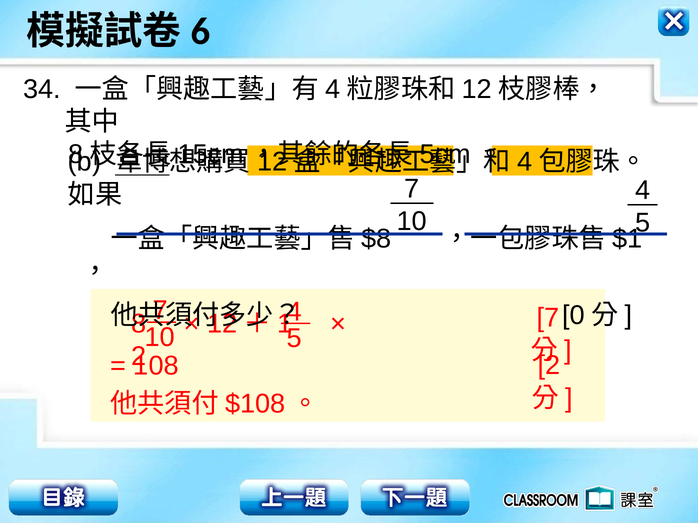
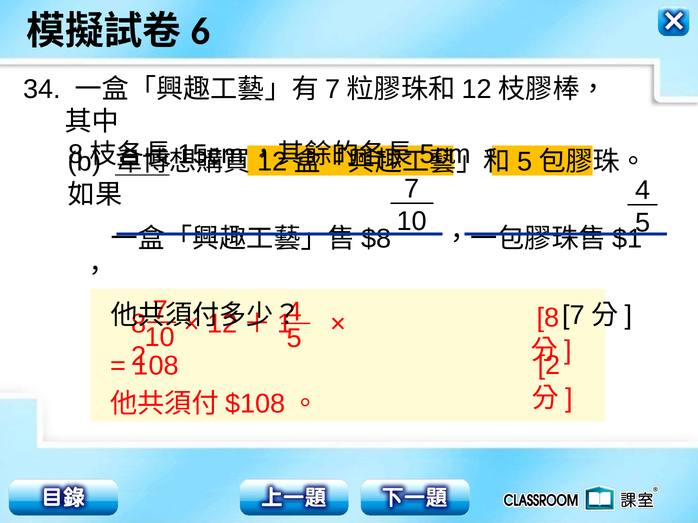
4: 4 -> 7 (333, 89)
4: 4 -> 5 (525, 162)
0: 0 -> 7 (573, 316)
7: 7 -> 8 (548, 318)
